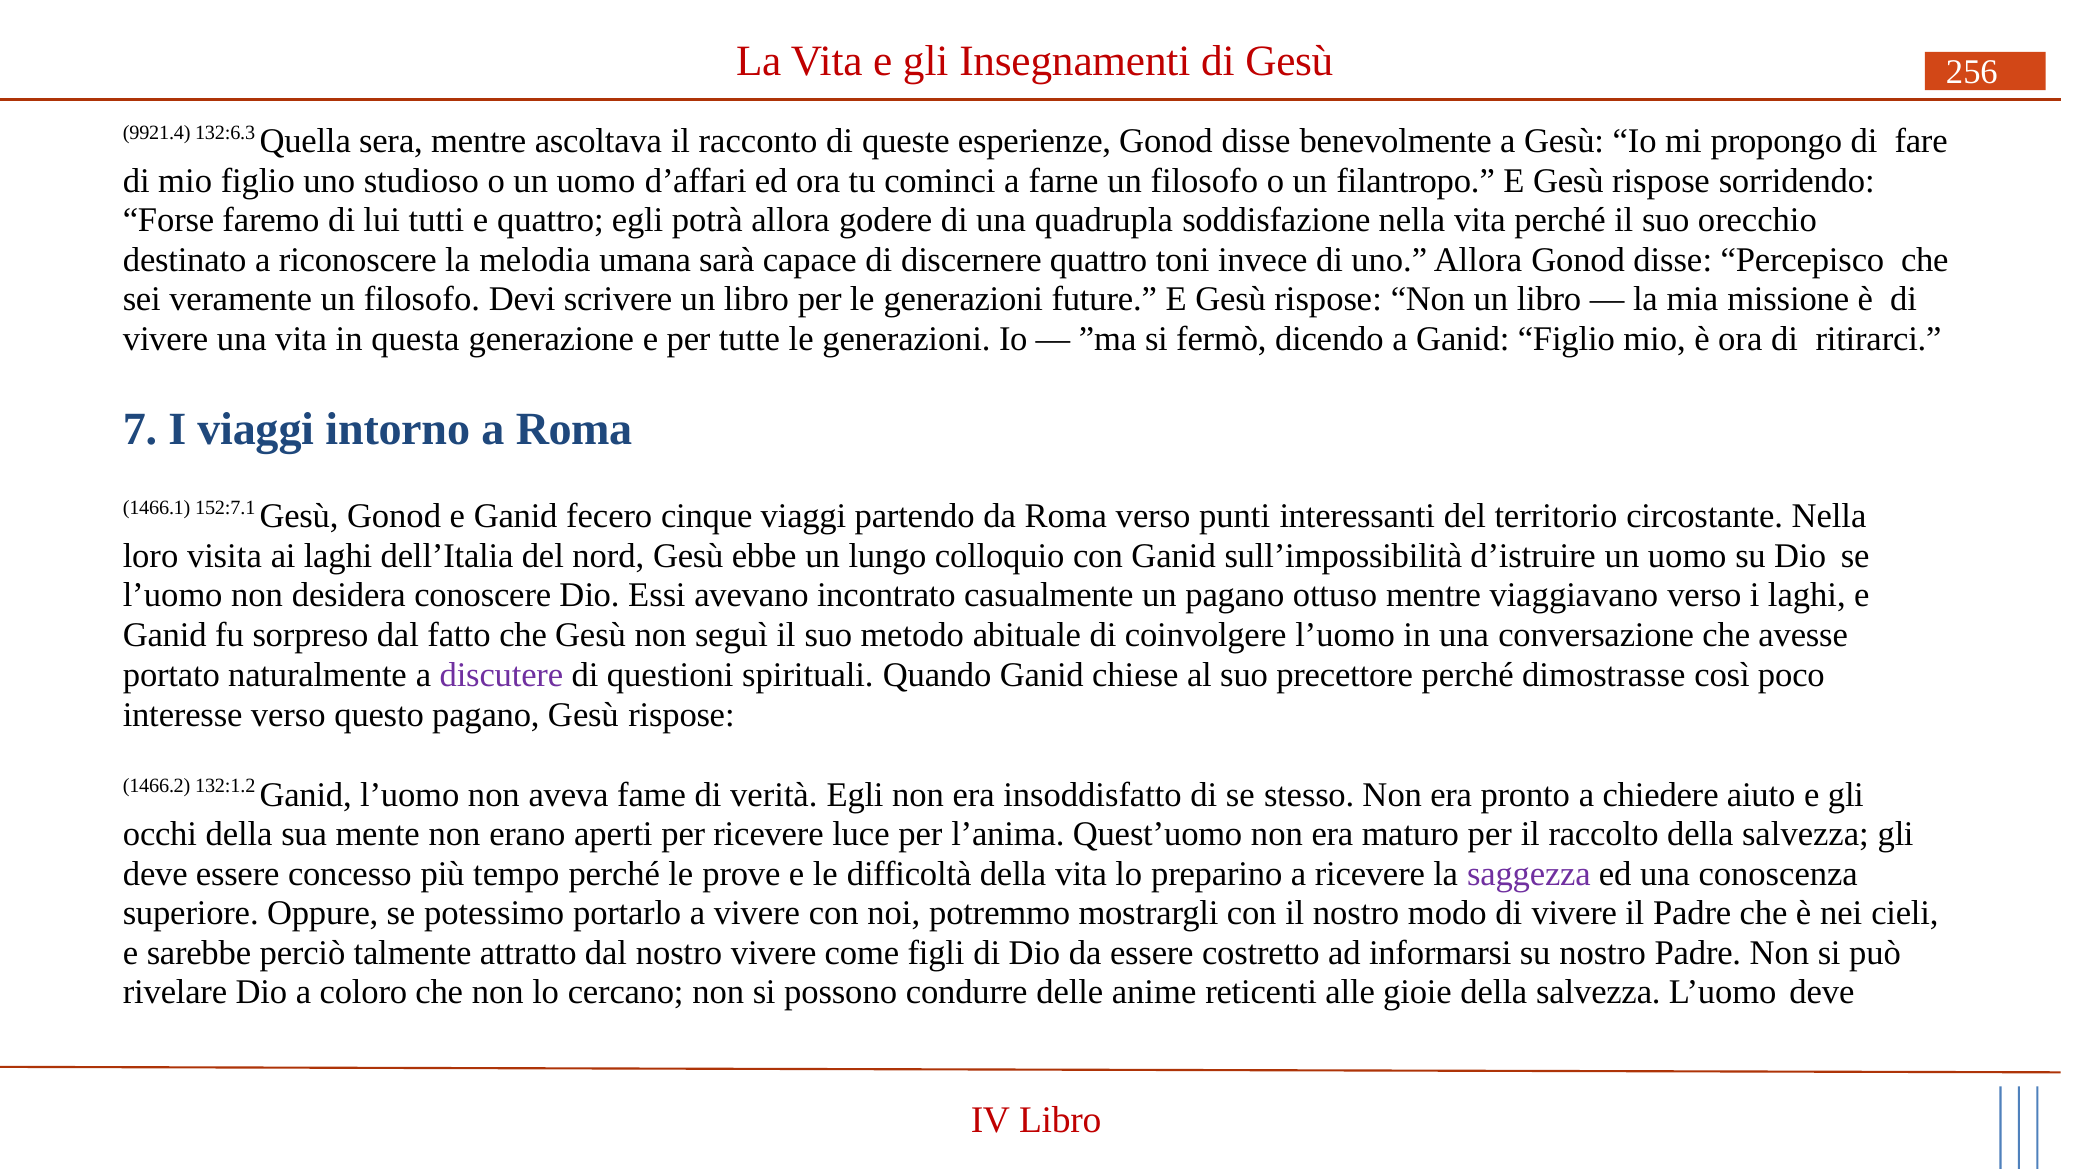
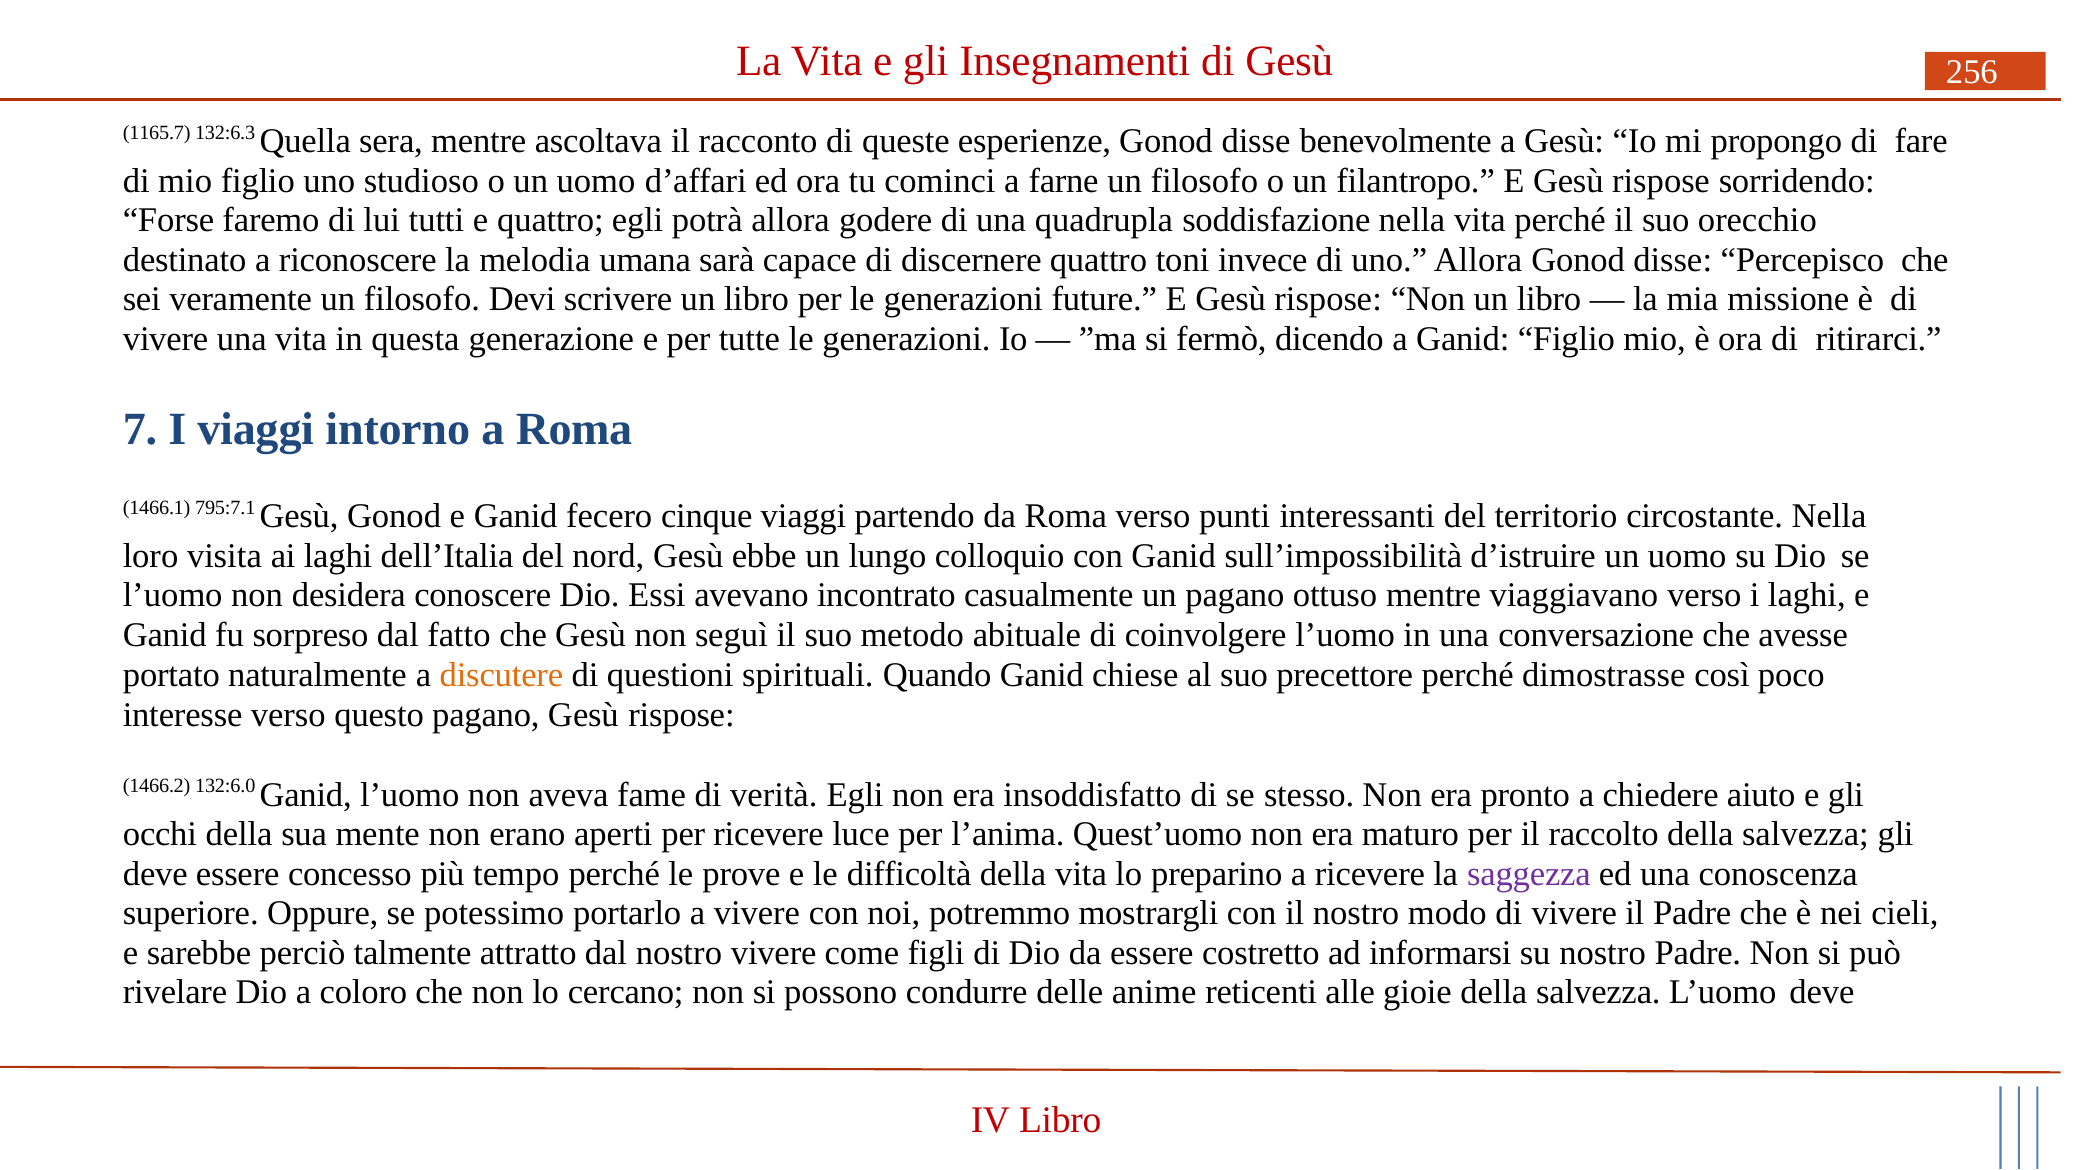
9921.4: 9921.4 -> 1165.7 (157, 133)
152:7.1: 152:7.1 -> 795:7.1 (225, 508)
discutere colour: purple -> orange (501, 675)
132:1.2: 132:1.2 -> 132:6.0 (225, 786)
